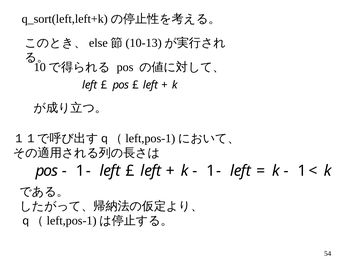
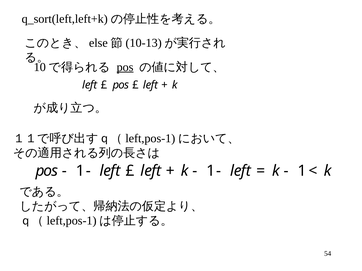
pos underline: none -> present (125, 67)
